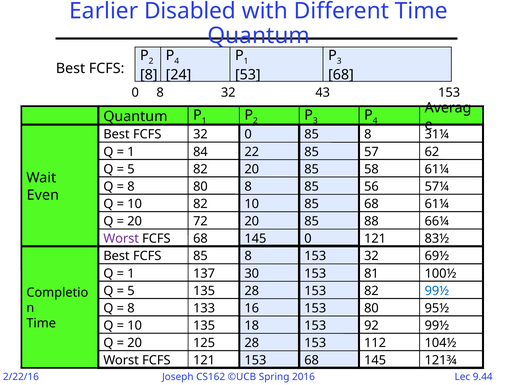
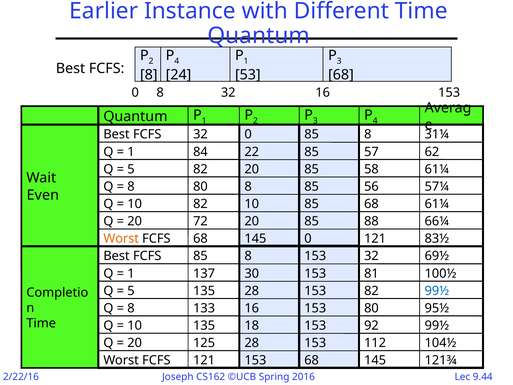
Disabled: Disabled -> Instance (190, 11)
32 43: 43 -> 16 (323, 92)
Worst colour: purple -> orange (121, 239)
